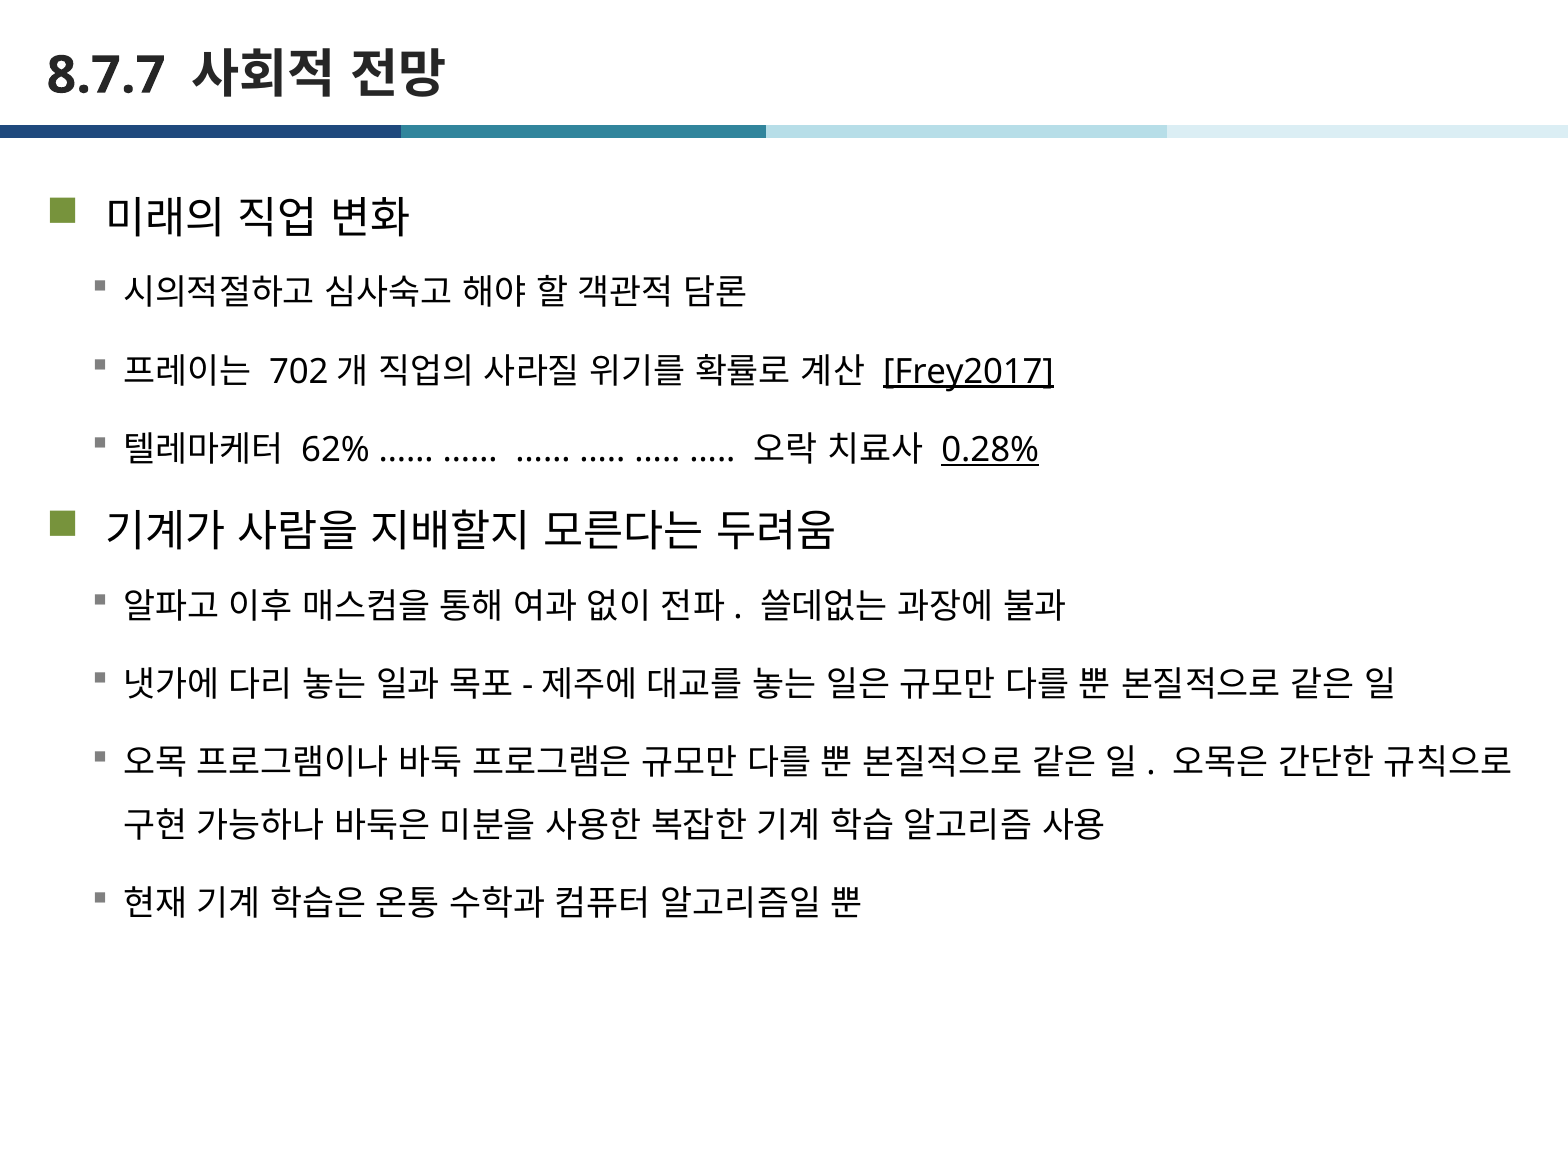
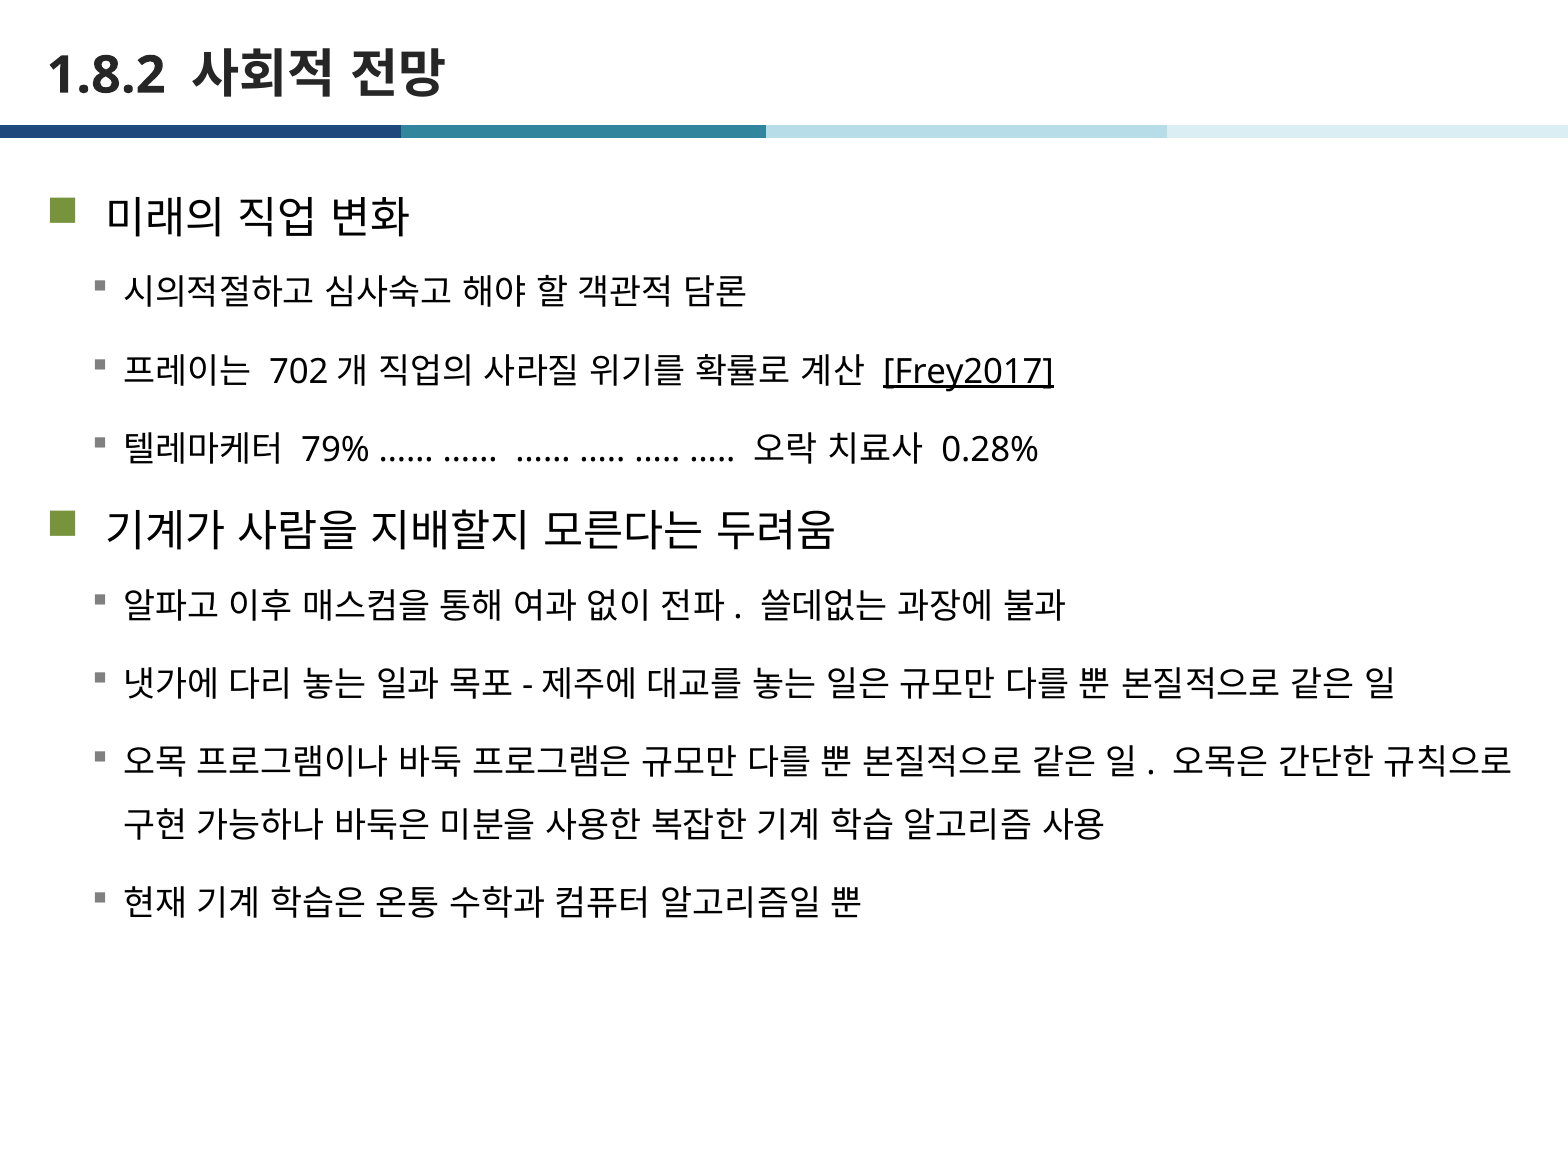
8.7.7: 8.7.7 -> 1.8.2 (106, 75)
62%: 62% -> 79% (336, 450)
0.28% underline: present -> none (990, 450)
